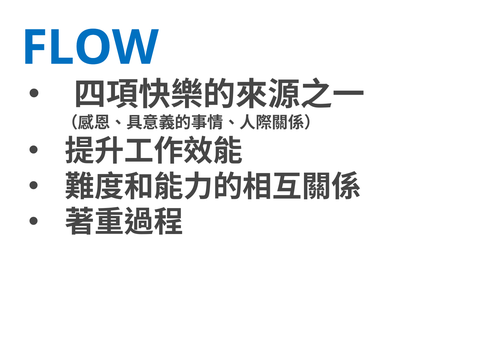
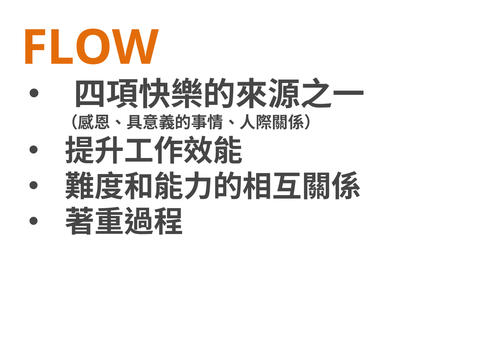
FLOW colour: blue -> orange (90, 48)
